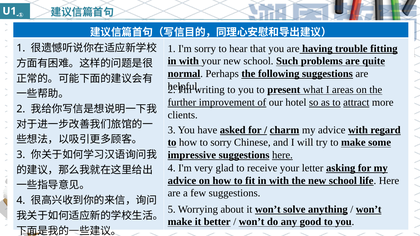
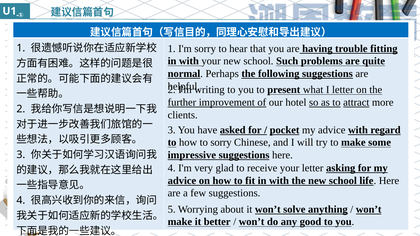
I areas: areas -> letter (343, 90)
charm: charm -> pocket (285, 130)
here underline: present -> none (282, 155)
